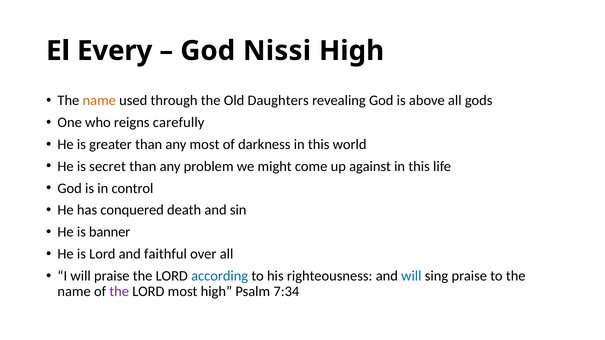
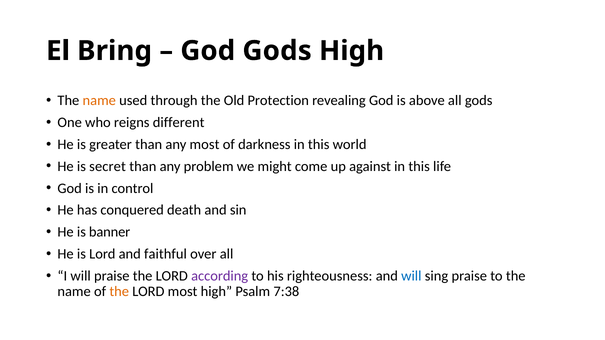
Every: Every -> Bring (115, 51)
God Nissi: Nissi -> Gods (277, 51)
Daughters: Daughters -> Protection (278, 101)
carefully: carefully -> different (179, 123)
according colour: blue -> purple (220, 276)
the colour: purple -> orange (119, 292)
7:34: 7:34 -> 7:38 (286, 292)
